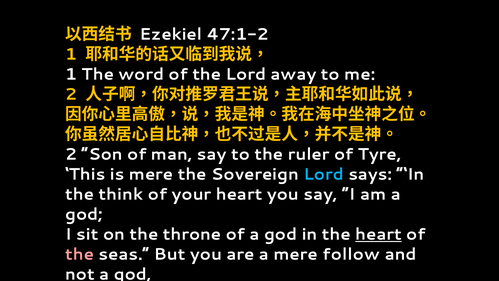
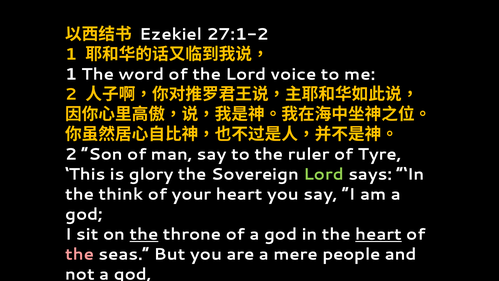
47:1-2: 47:1-2 -> 27:1-2 (238, 34)
away: away -> voice (293, 74)
is mere: mere -> glory (151, 174)
Lord colour: light blue -> light green (324, 174)
the underline: none -> present (144, 234)
follow: follow -> people (351, 254)
